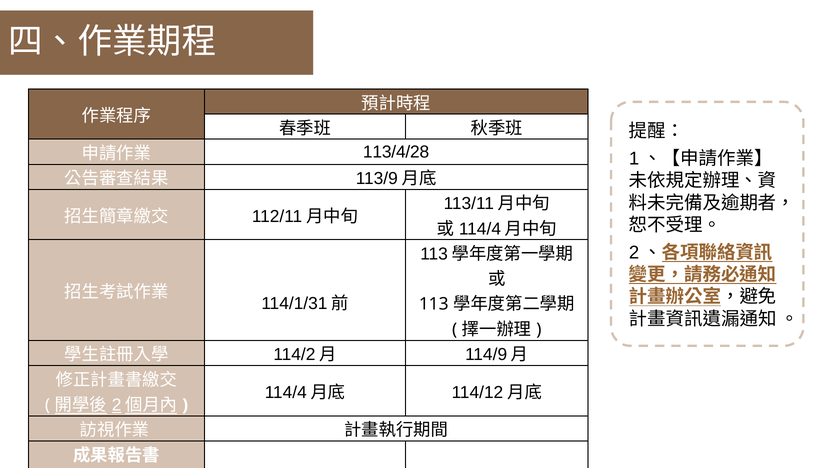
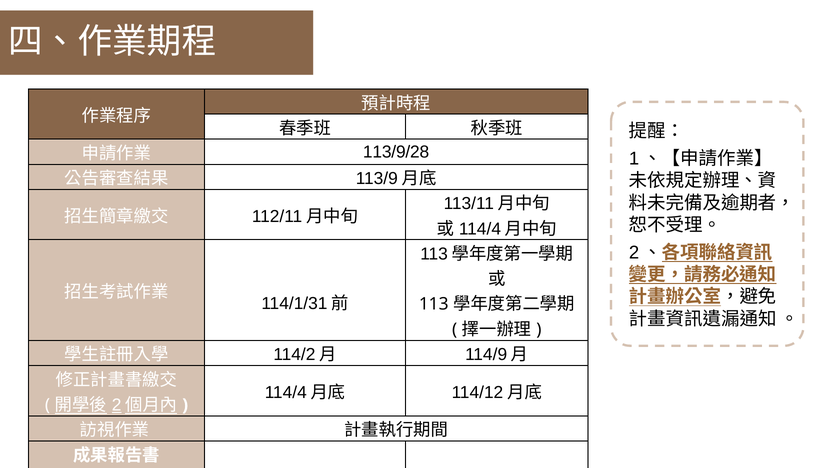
113/4/28: 113/4/28 -> 113/9/28 (396, 152)
